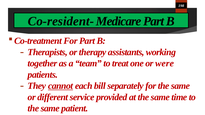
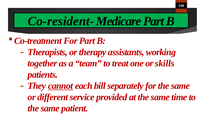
were: were -> skills (165, 64)
